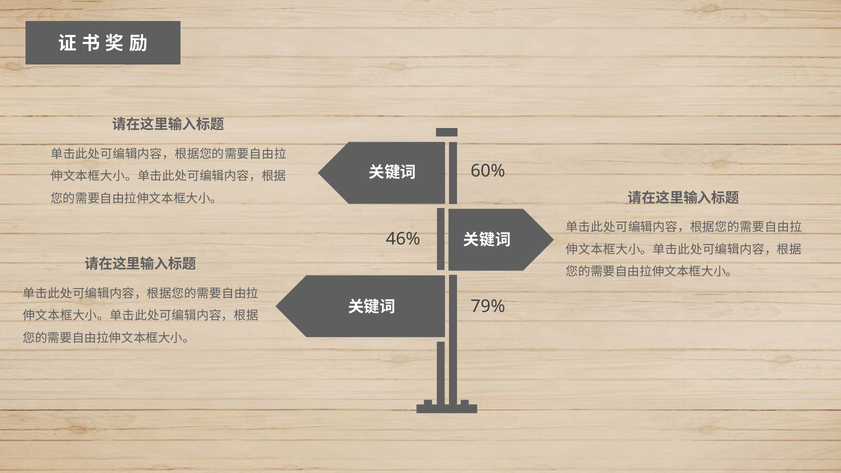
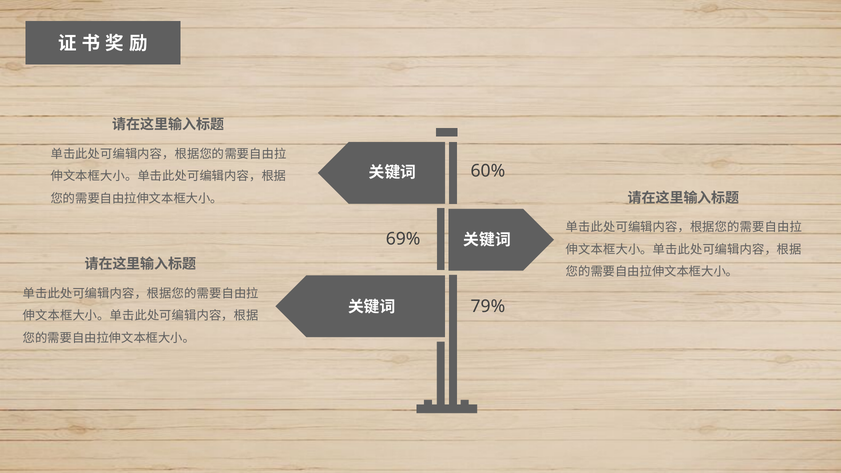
46%: 46% -> 69% (403, 239)
